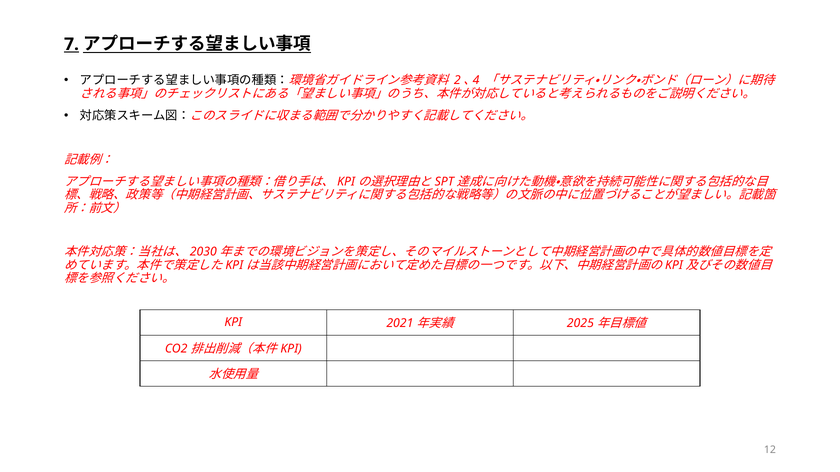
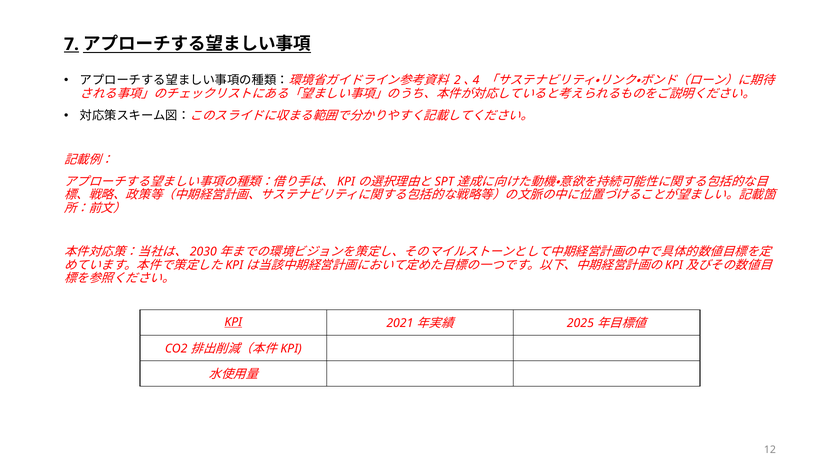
KPI underline: none -> present (233, 322)
